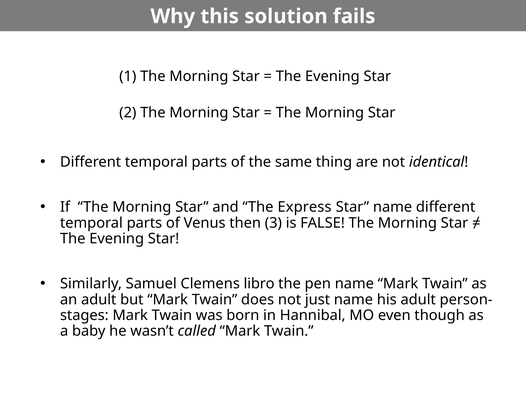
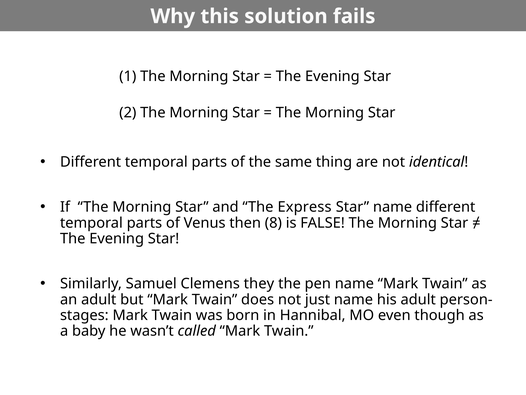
3: 3 -> 8 (273, 223)
libro: libro -> they (259, 283)
